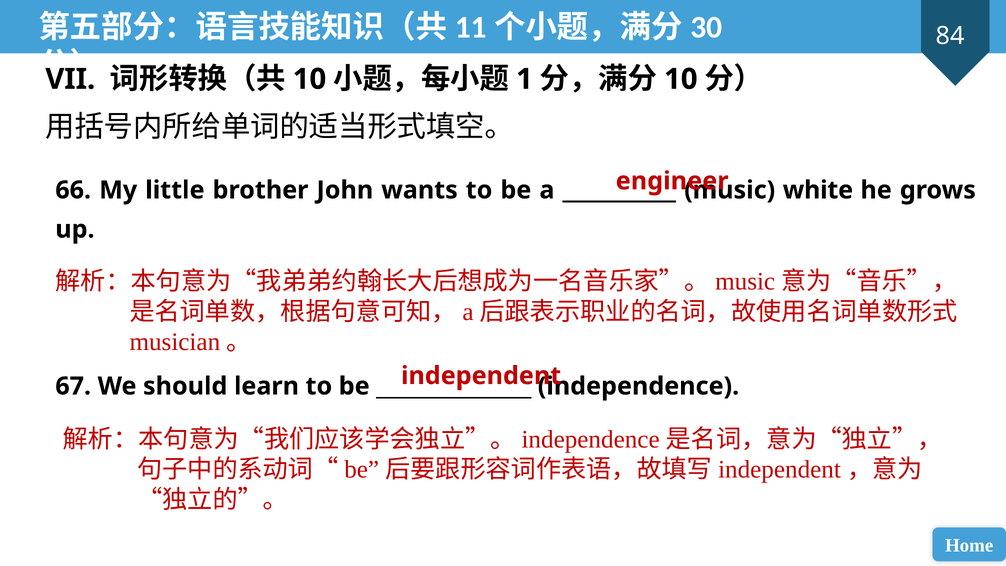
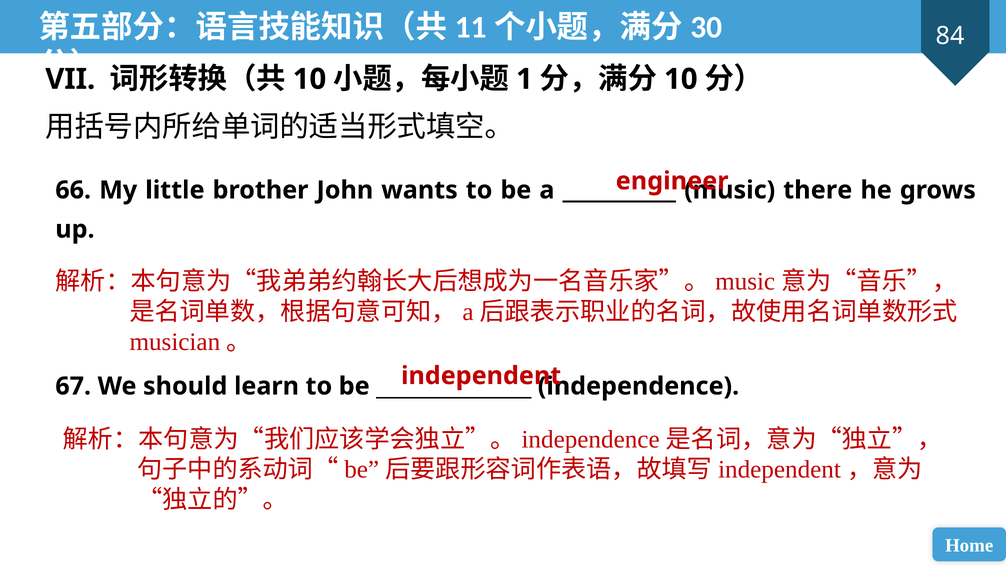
white: white -> there (818, 190)
